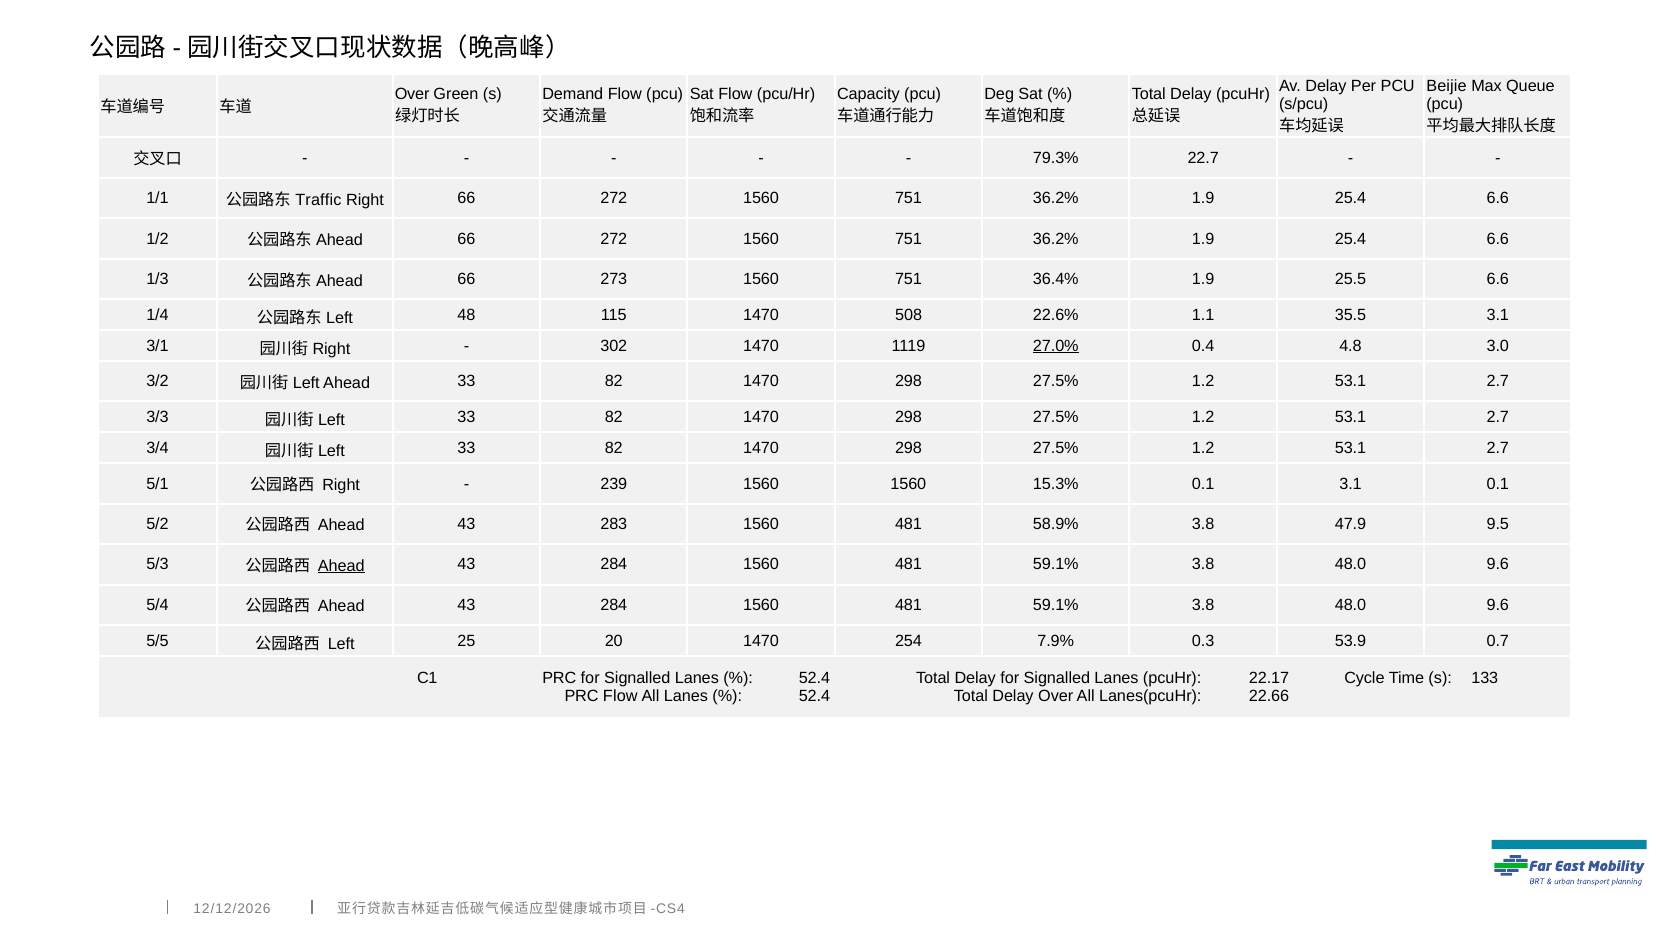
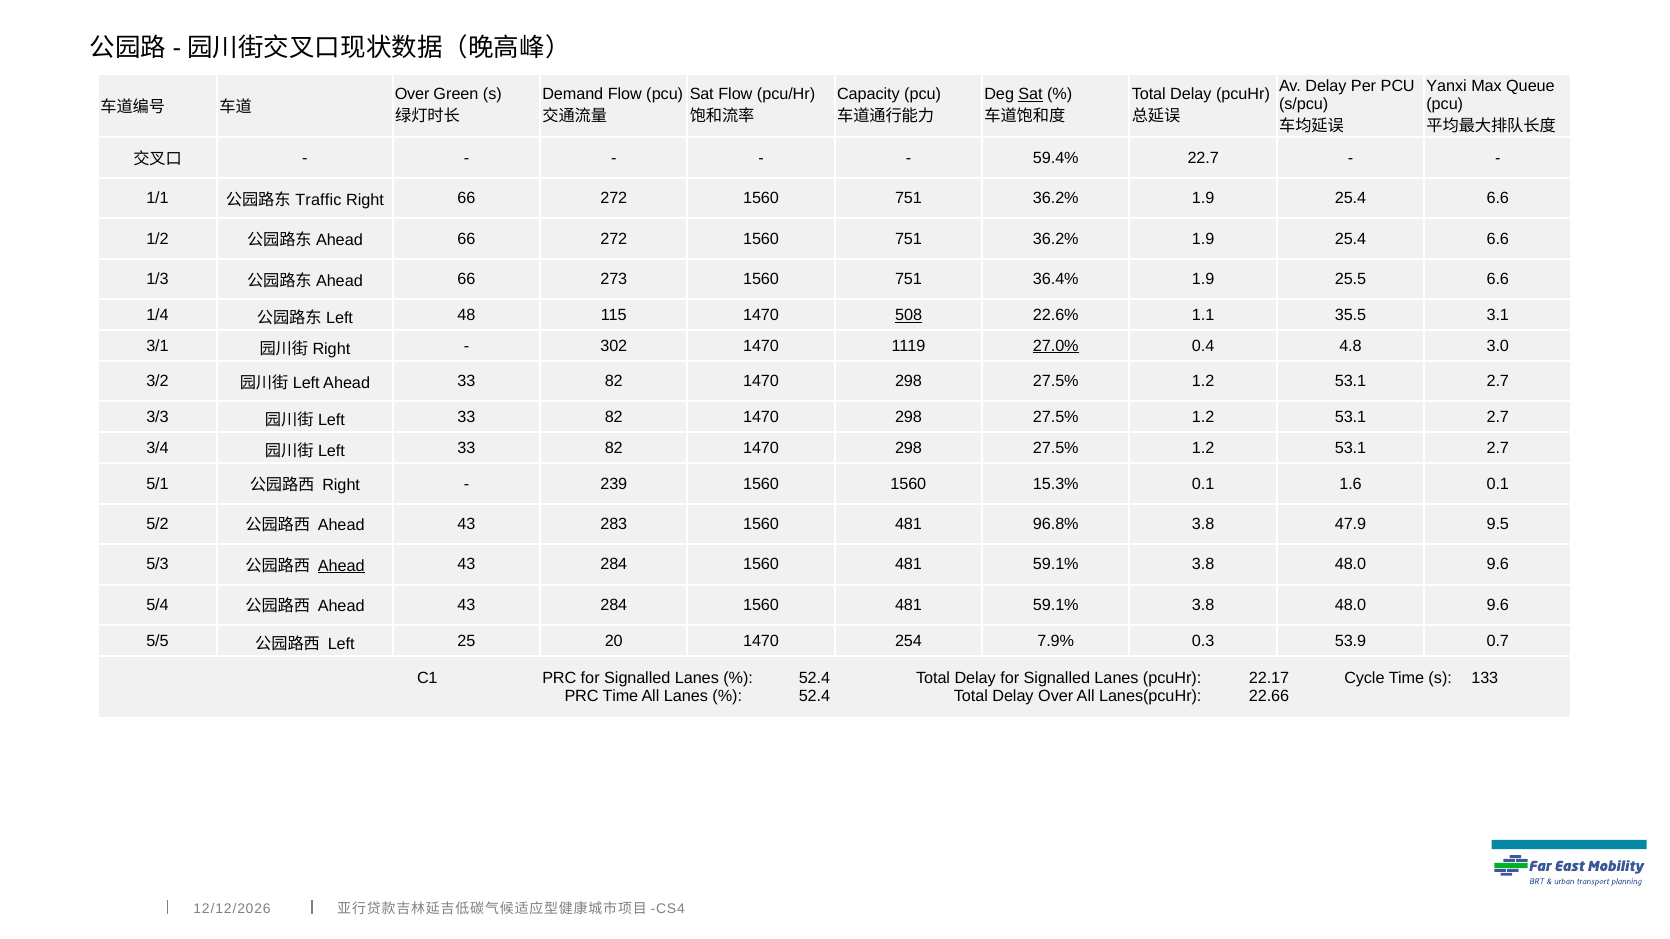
Beijie: Beijie -> Yanxi (1447, 86)
Sat underline: none -> present (1031, 95)
79.3%: 79.3% -> 59.4% (1056, 158)
508 underline: none -> present (909, 315)
0.1 3.1: 3.1 -> 1.6 (1351, 484)
58.9%: 58.9% -> 96.8% (1056, 524)
PRC Flow: Flow -> Time (620, 697)
